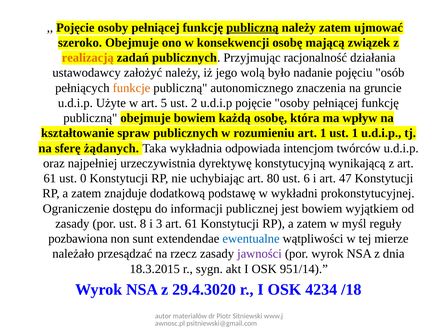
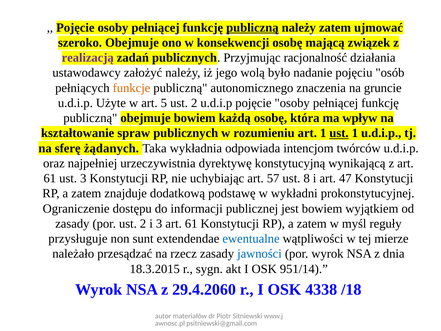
realizacją colour: orange -> purple (88, 58)
ust underline: none -> present (339, 133)
ust 0: 0 -> 3 (83, 178)
80: 80 -> 57 (273, 178)
6: 6 -> 8 (307, 178)
por ust 8: 8 -> 2 (143, 223)
pozbawiona: pozbawiona -> przysługuje (78, 239)
jawności colour: purple -> blue (259, 254)
29.4.3020: 29.4.3020 -> 29.4.2060 (204, 289)
4234: 4234 -> 4338 (321, 289)
